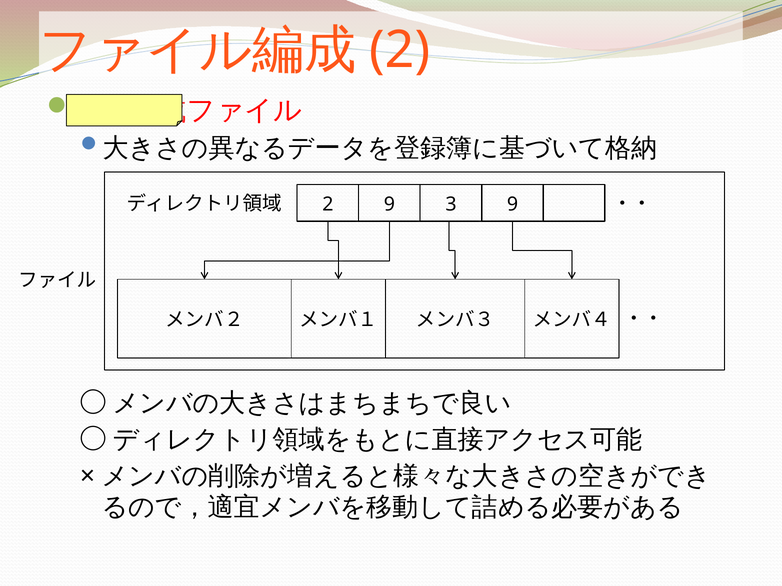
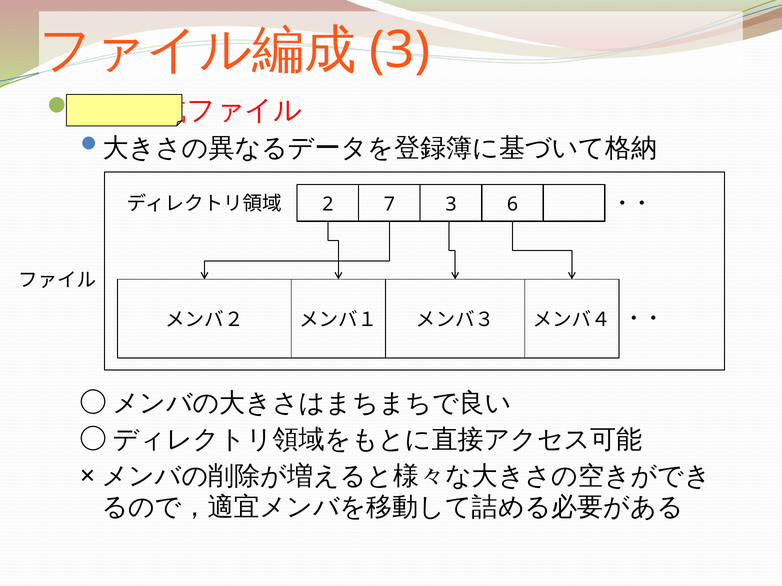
2: 2 -> 3 (400, 50)
2 9: 9 -> 7 (389, 205)
3 9: 9 -> 6 (513, 205)
